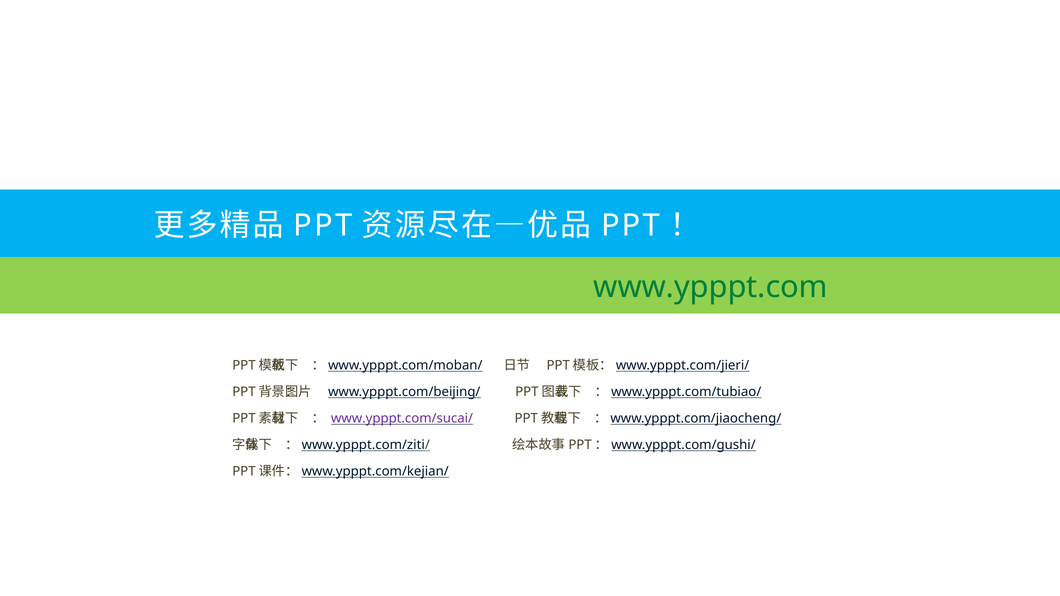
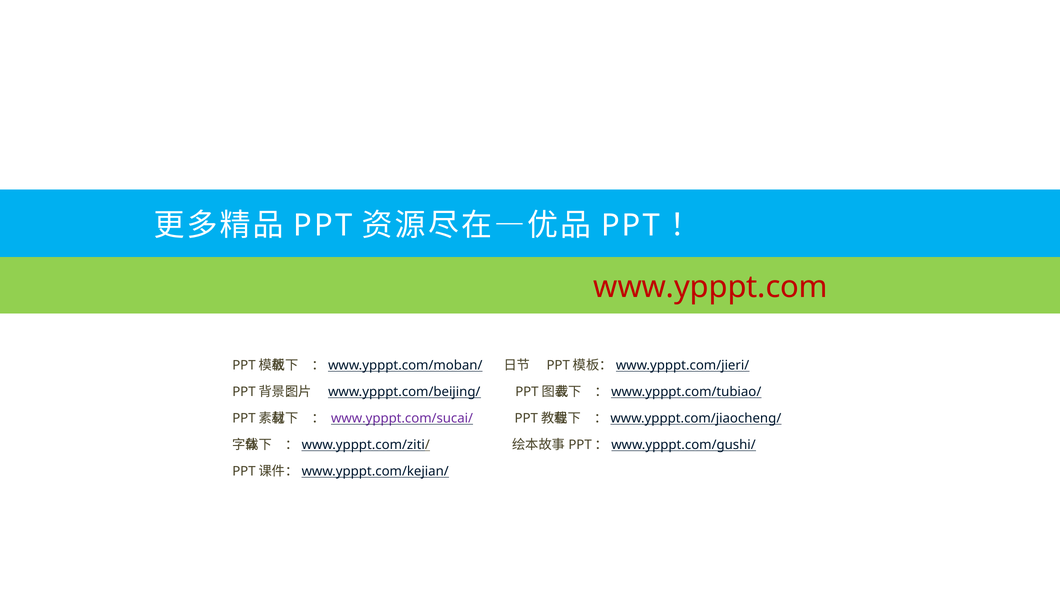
www.ypppt.com colour: green -> red (711, 287)
